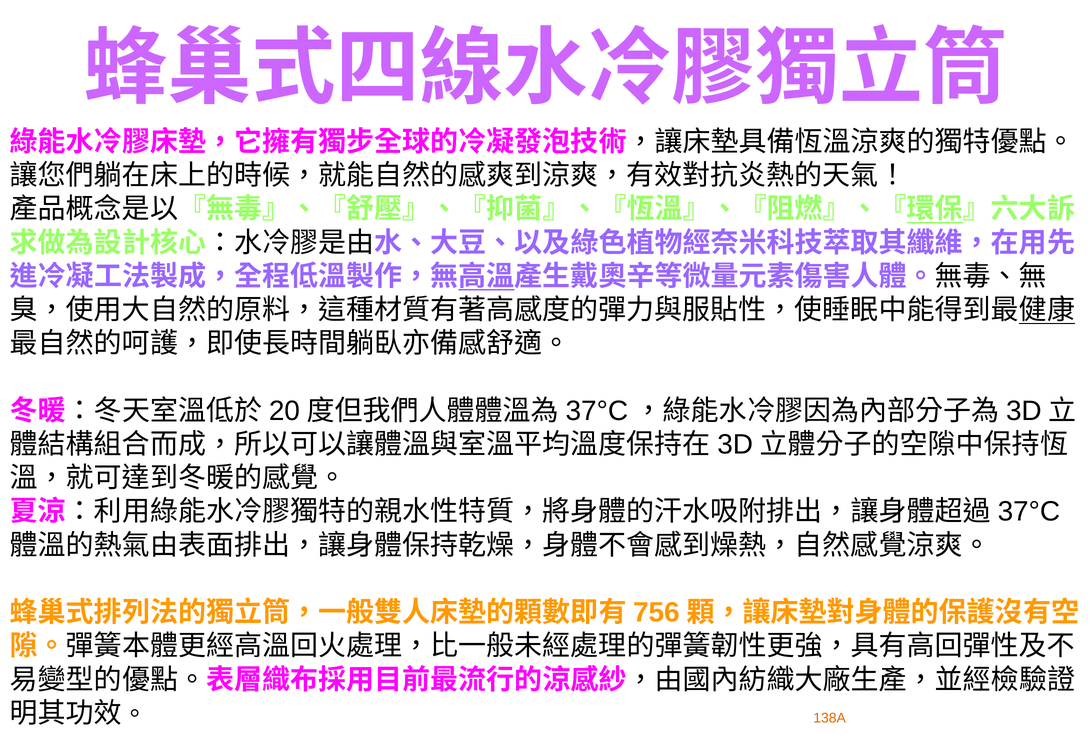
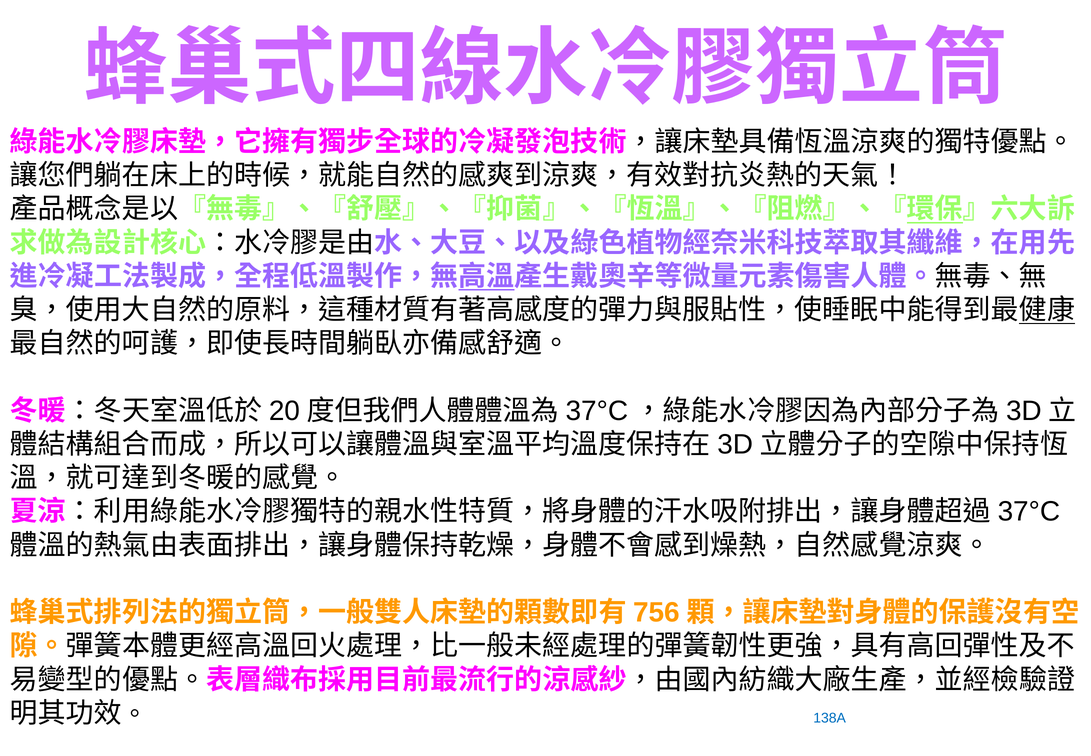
138A colour: orange -> blue (830, 717)
